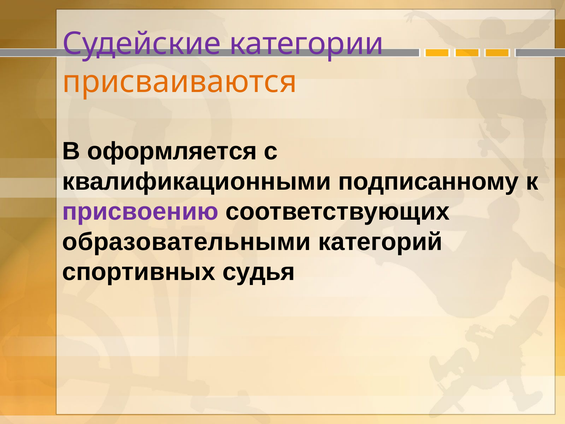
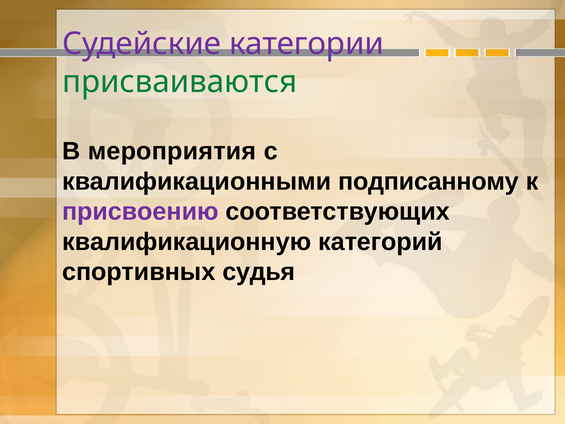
присваиваются colour: orange -> green (180, 82)
оформляется: оформляется -> мероприятия (172, 151)
образовательными: образовательными -> квалификационную (187, 242)
